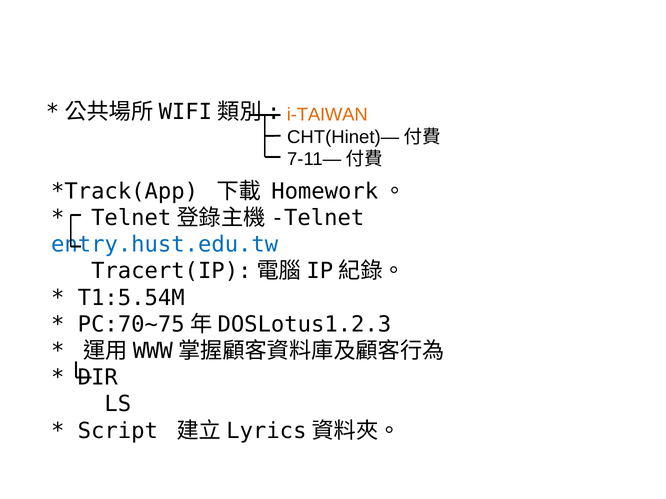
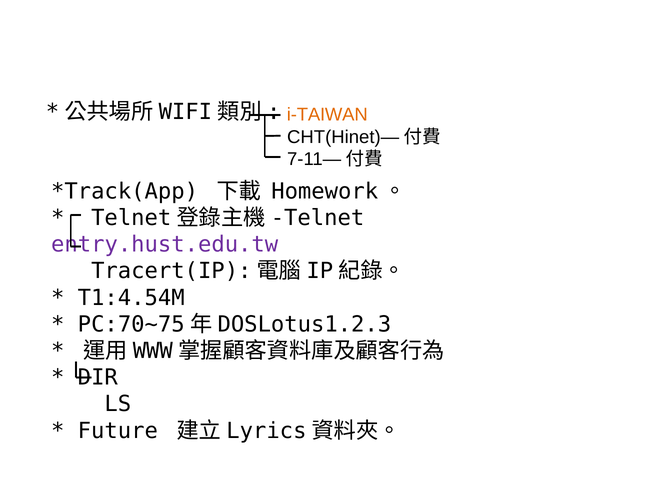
entry.hust.edu.tw colour: blue -> purple (165, 245)
T1:5.54M: T1:5.54M -> T1:4.54M (131, 298)
Script: Script -> Future (118, 431)
